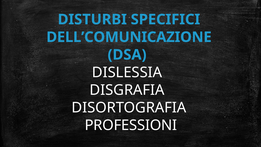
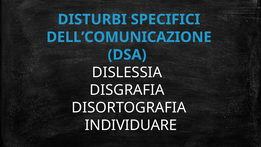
PROFESSIONI: PROFESSIONI -> INDIVIDUARE (131, 125)
